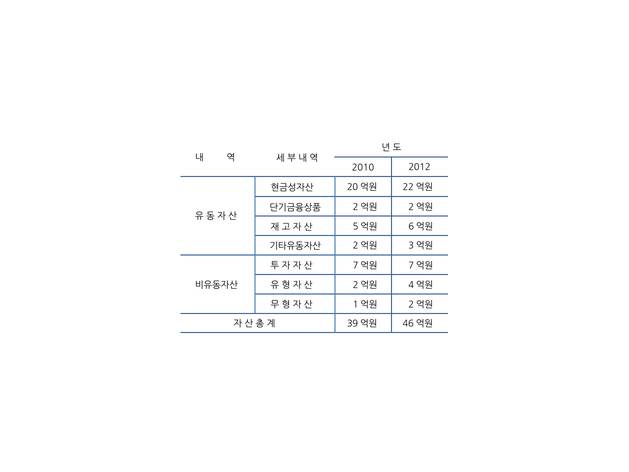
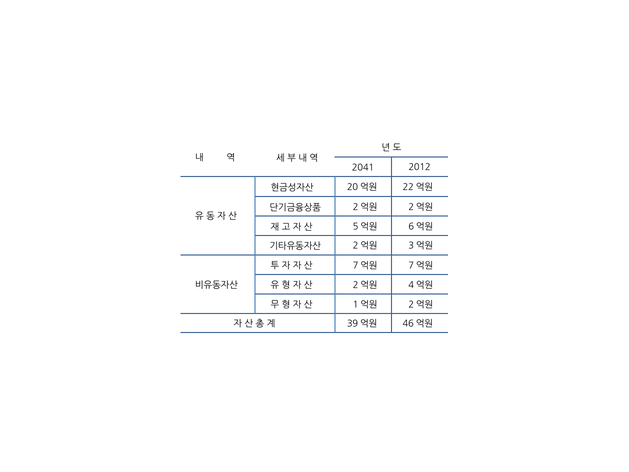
2010: 2010 -> 2041 (363, 168)
